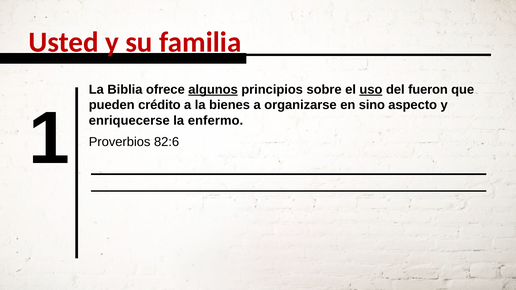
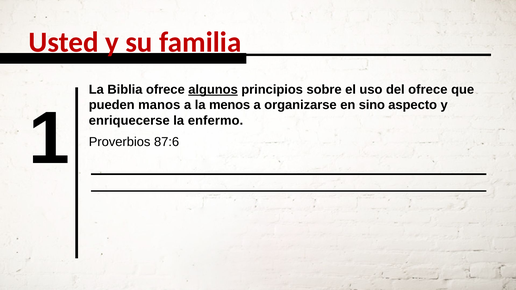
uso underline: present -> none (371, 90)
del fueron: fueron -> ofrece (428, 90)
crédito: crédito -> manos (159, 105)
bienes: bienes -> menos (230, 105)
82:6: 82:6 -> 87:6 (167, 142)
